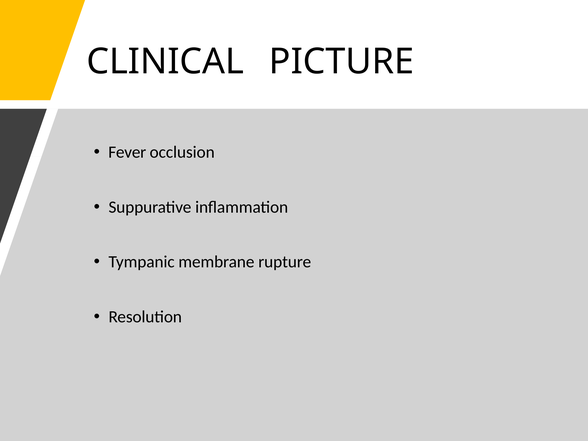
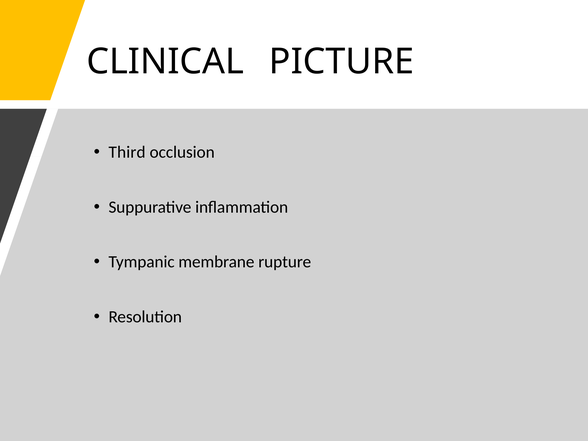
Fever: Fever -> Third (127, 152)
